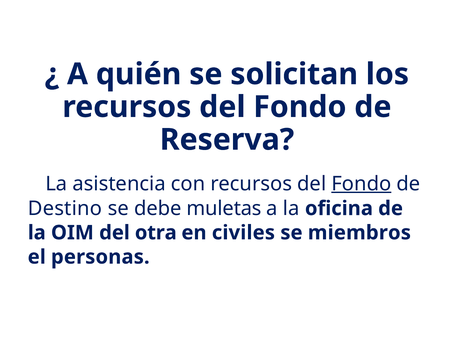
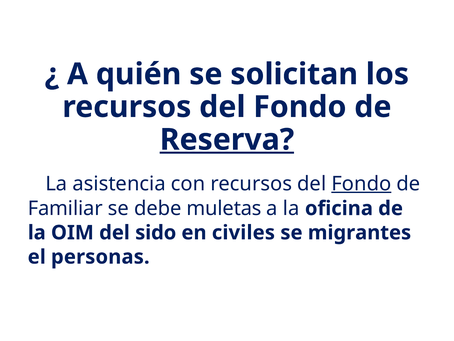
Reserva underline: none -> present (227, 139)
Destino: Destino -> Familiar (65, 208)
otra: otra -> sido (156, 232)
miembros: miembros -> migrantes (359, 232)
